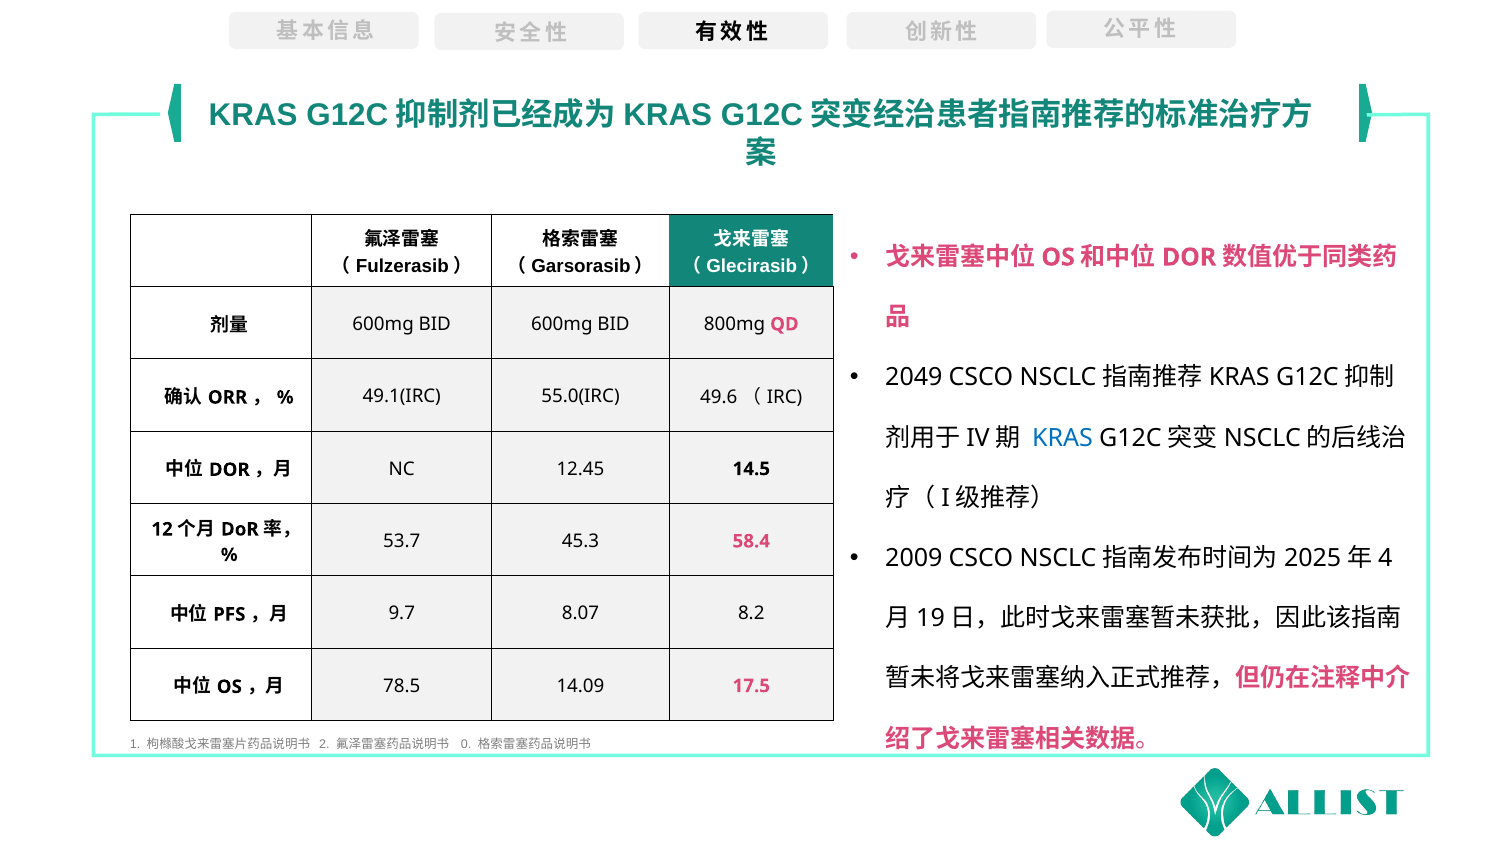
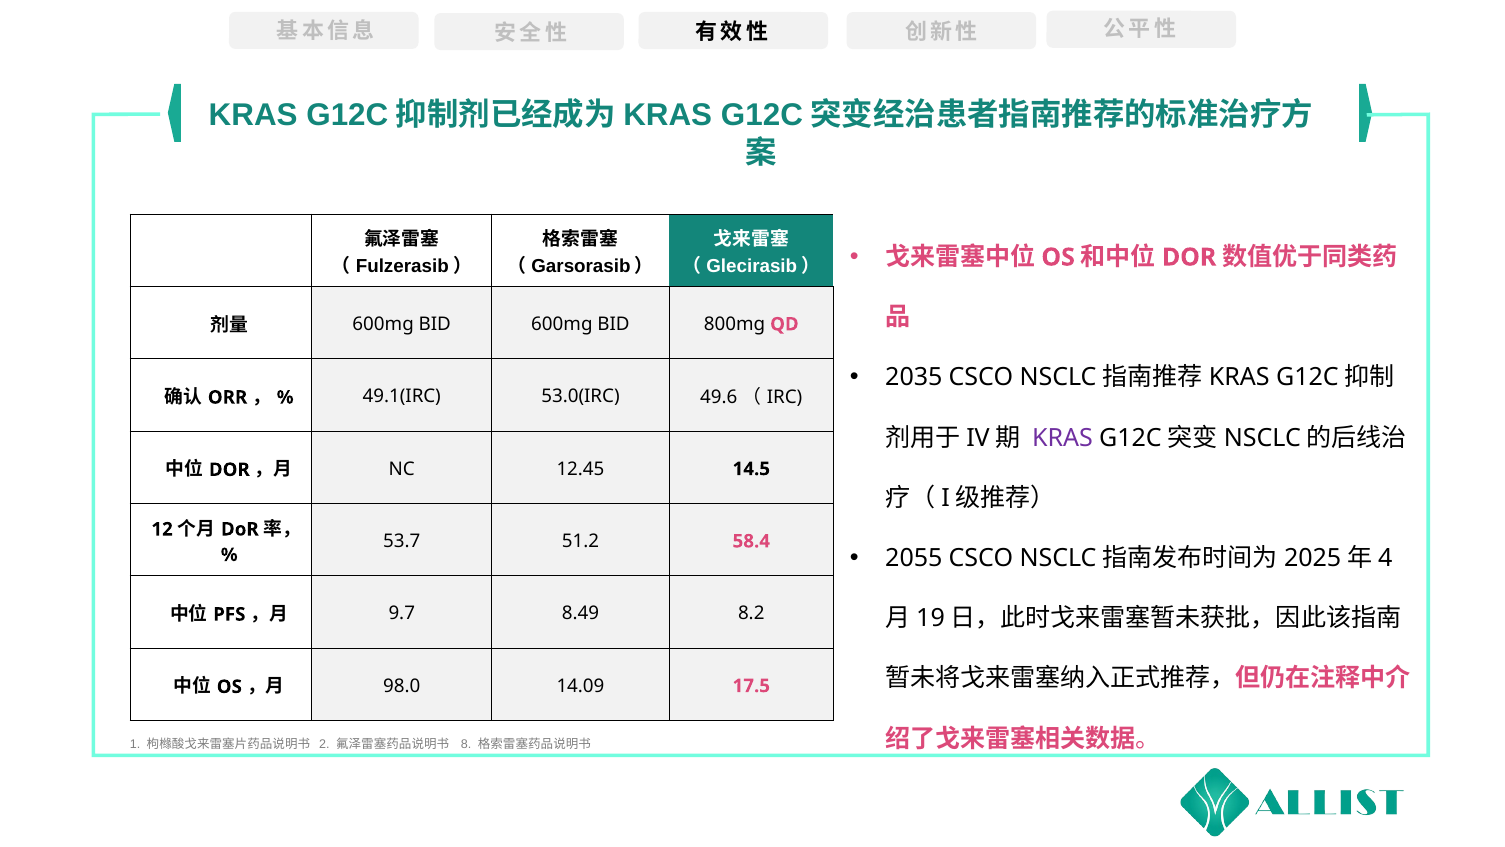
2049: 2049 -> 2035 (914, 378)
55.0(IRC: 55.0(IRC -> 53.0(IRC (580, 396)
KRAS colour: blue -> purple (1062, 438)
45.3: 45.3 -> 51.2 (581, 541)
2009: 2009 -> 2055 (914, 558)
8.07: 8.07 -> 8.49 (581, 613)
78.5: 78.5 -> 98.0 (402, 686)
0: 0 -> 8 (466, 744)
